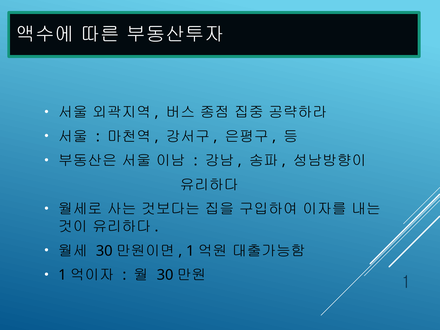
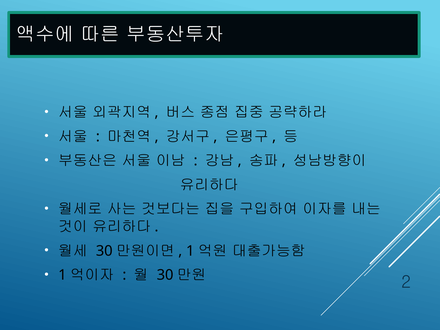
1: 1 -> 2 (406, 282)
